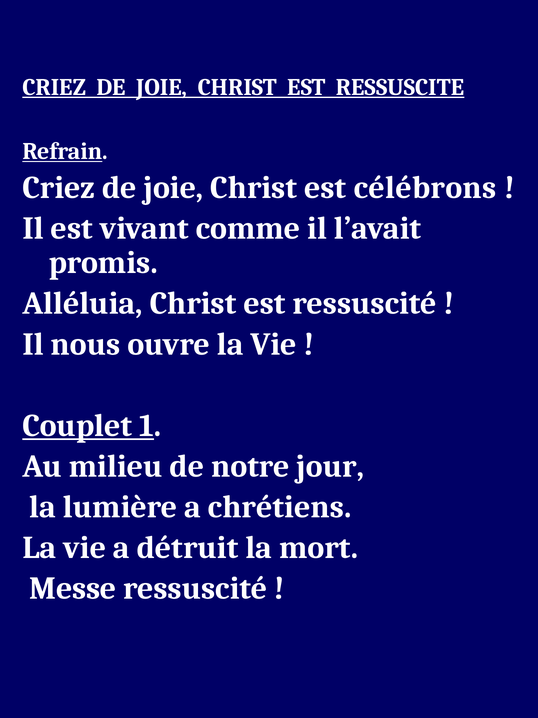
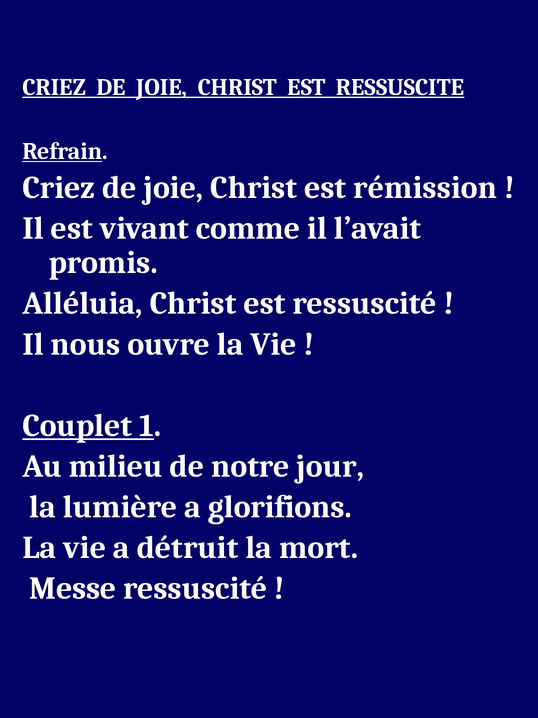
célébrons: célébrons -> rémission (425, 187)
chrétiens: chrétiens -> glorifions (280, 506)
